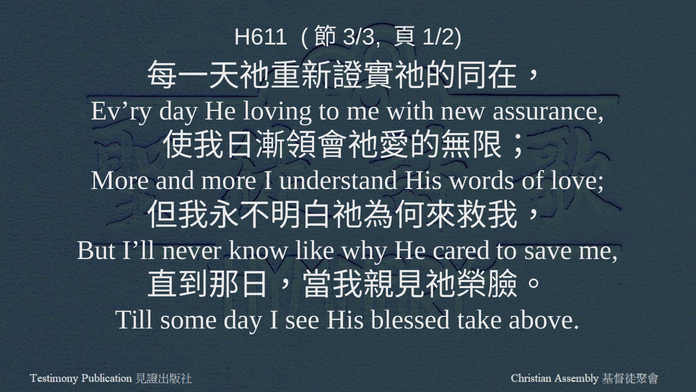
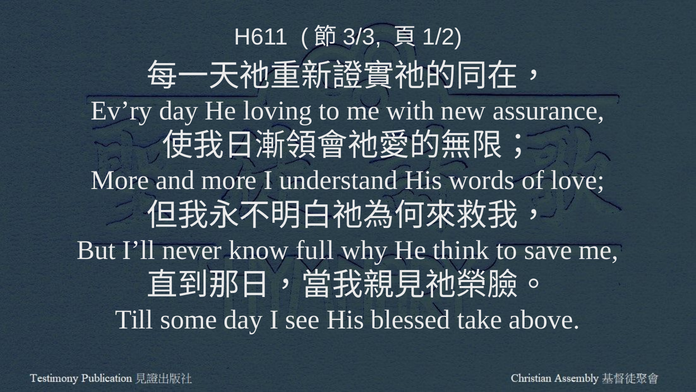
like: like -> full (315, 250)
cared: cared -> think (461, 250)
